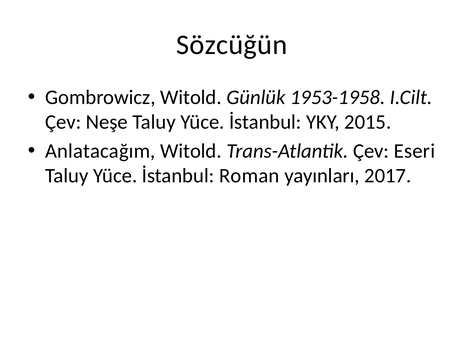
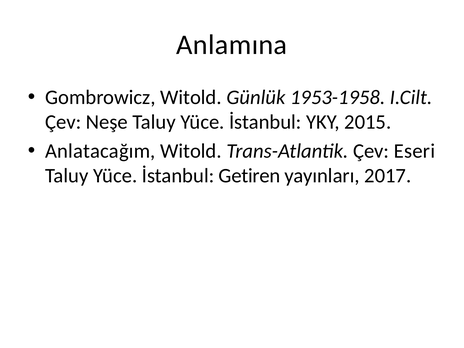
Sözcüğün: Sözcüğün -> Anlamına (232, 45)
Roman: Roman -> Getiren (249, 176)
